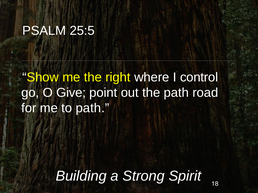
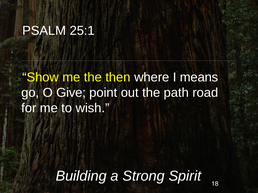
25:5: 25:5 -> 25:1 (82, 31)
right: right -> then (118, 77)
control: control -> means (199, 77)
to path: path -> wish (93, 108)
